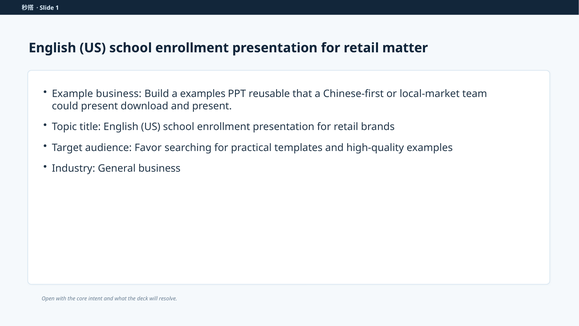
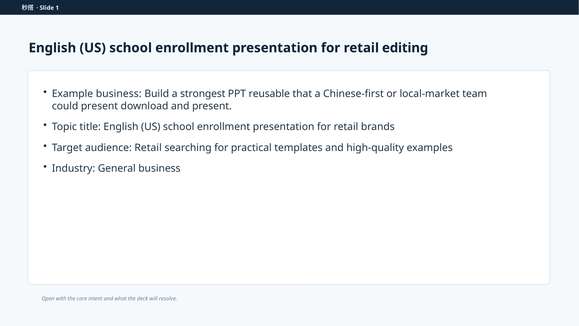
matter: matter -> editing (405, 48)
a examples: examples -> strongest (203, 94)
audience Favor: Favor -> Retail (148, 148)
